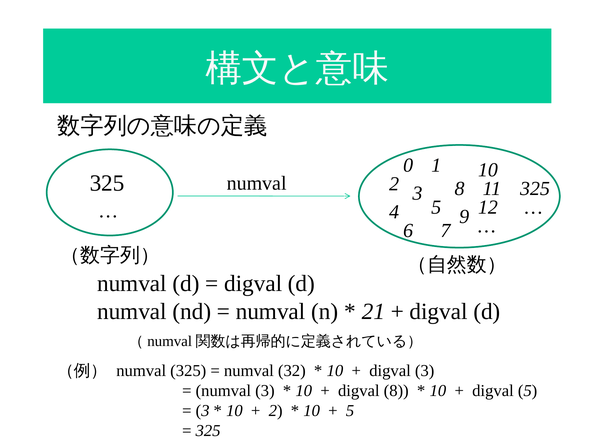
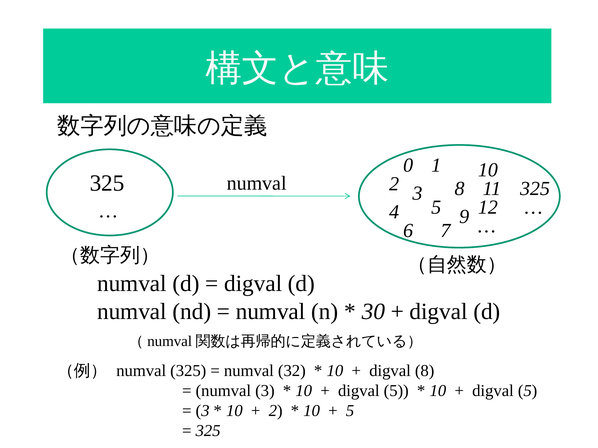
21: 21 -> 30 (373, 312)
digval 3: 3 -> 8 (425, 371)
8: 8 -> 5 (396, 391)
